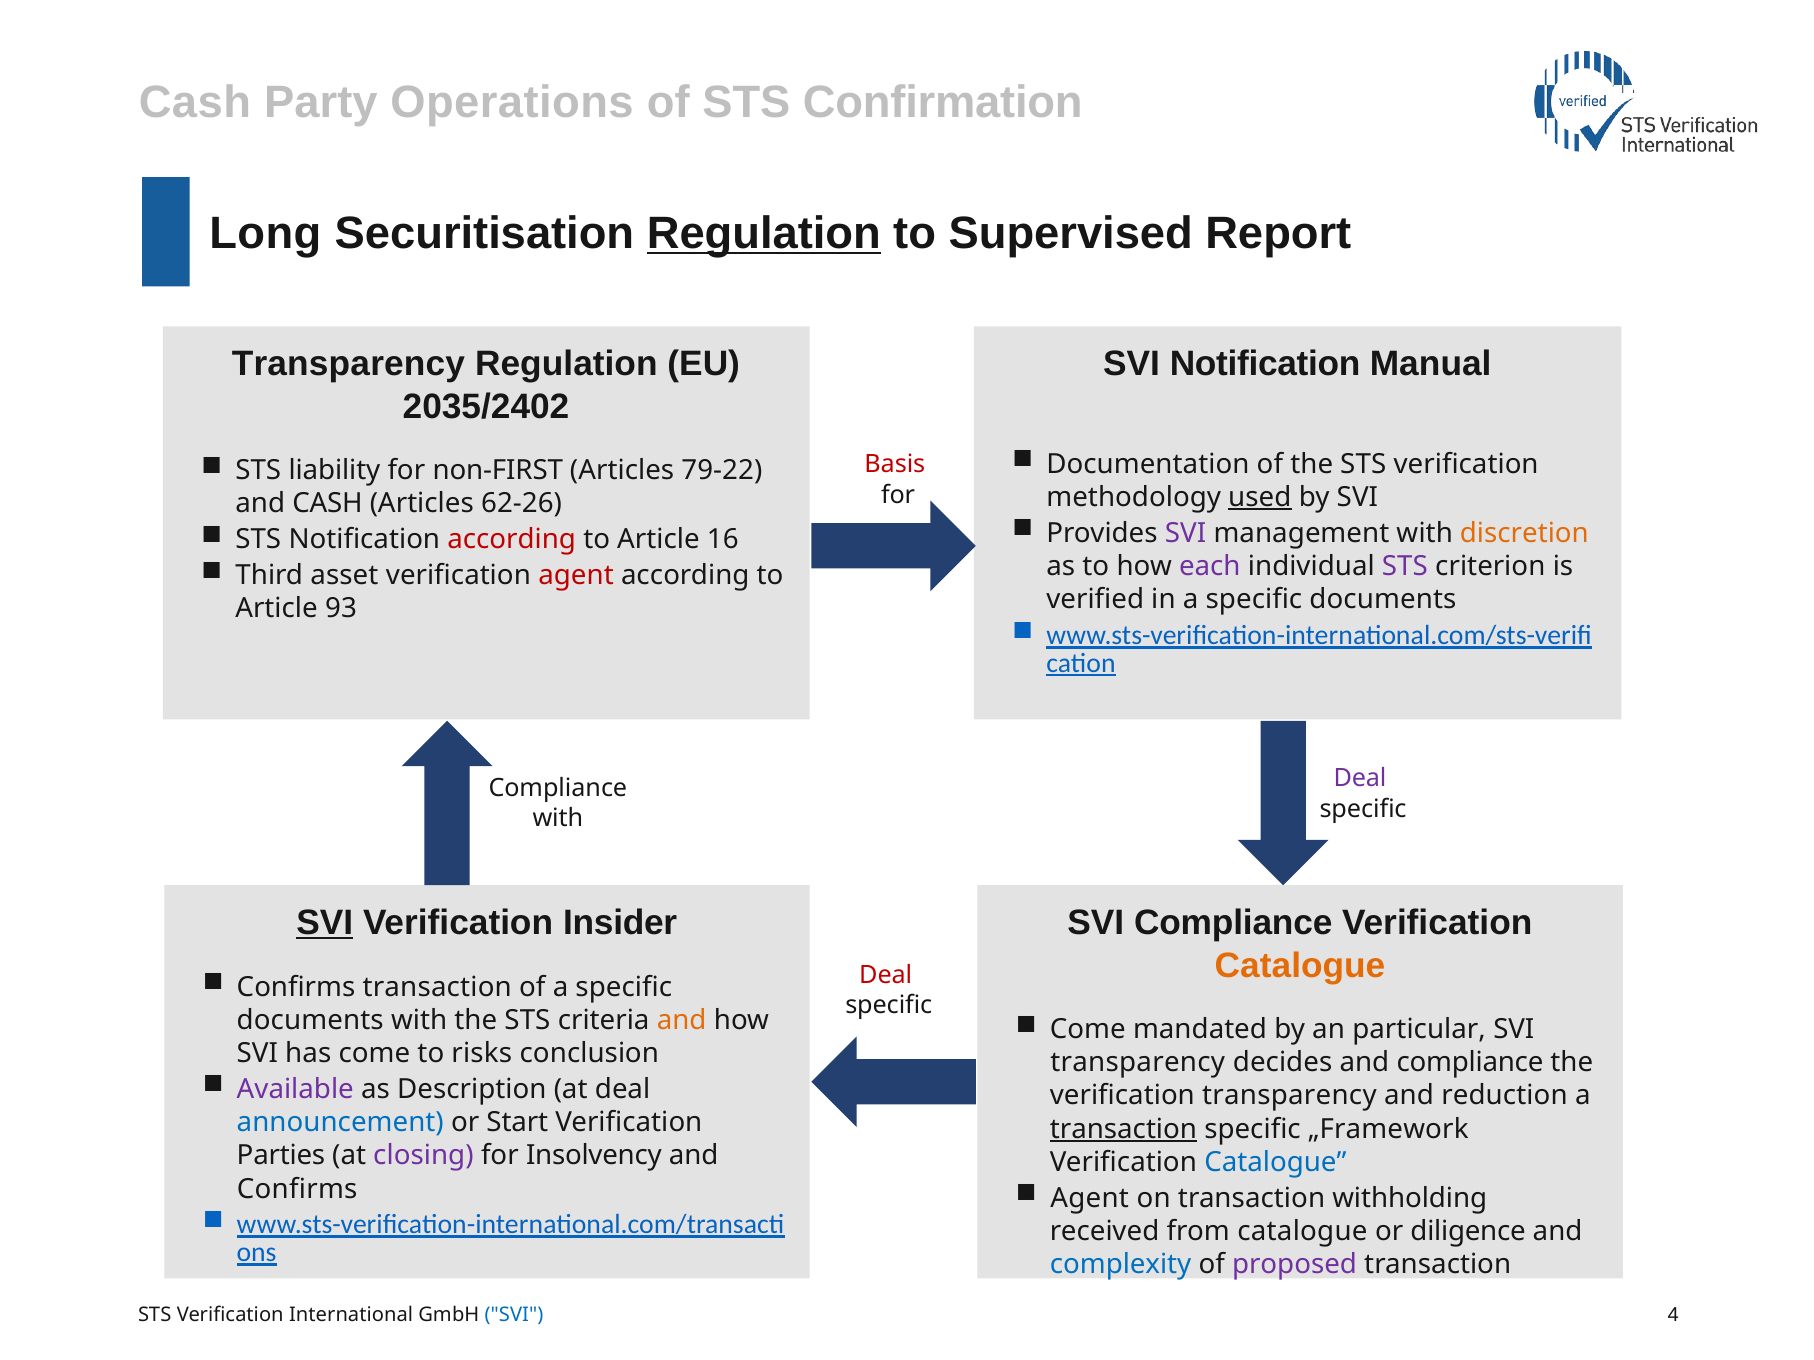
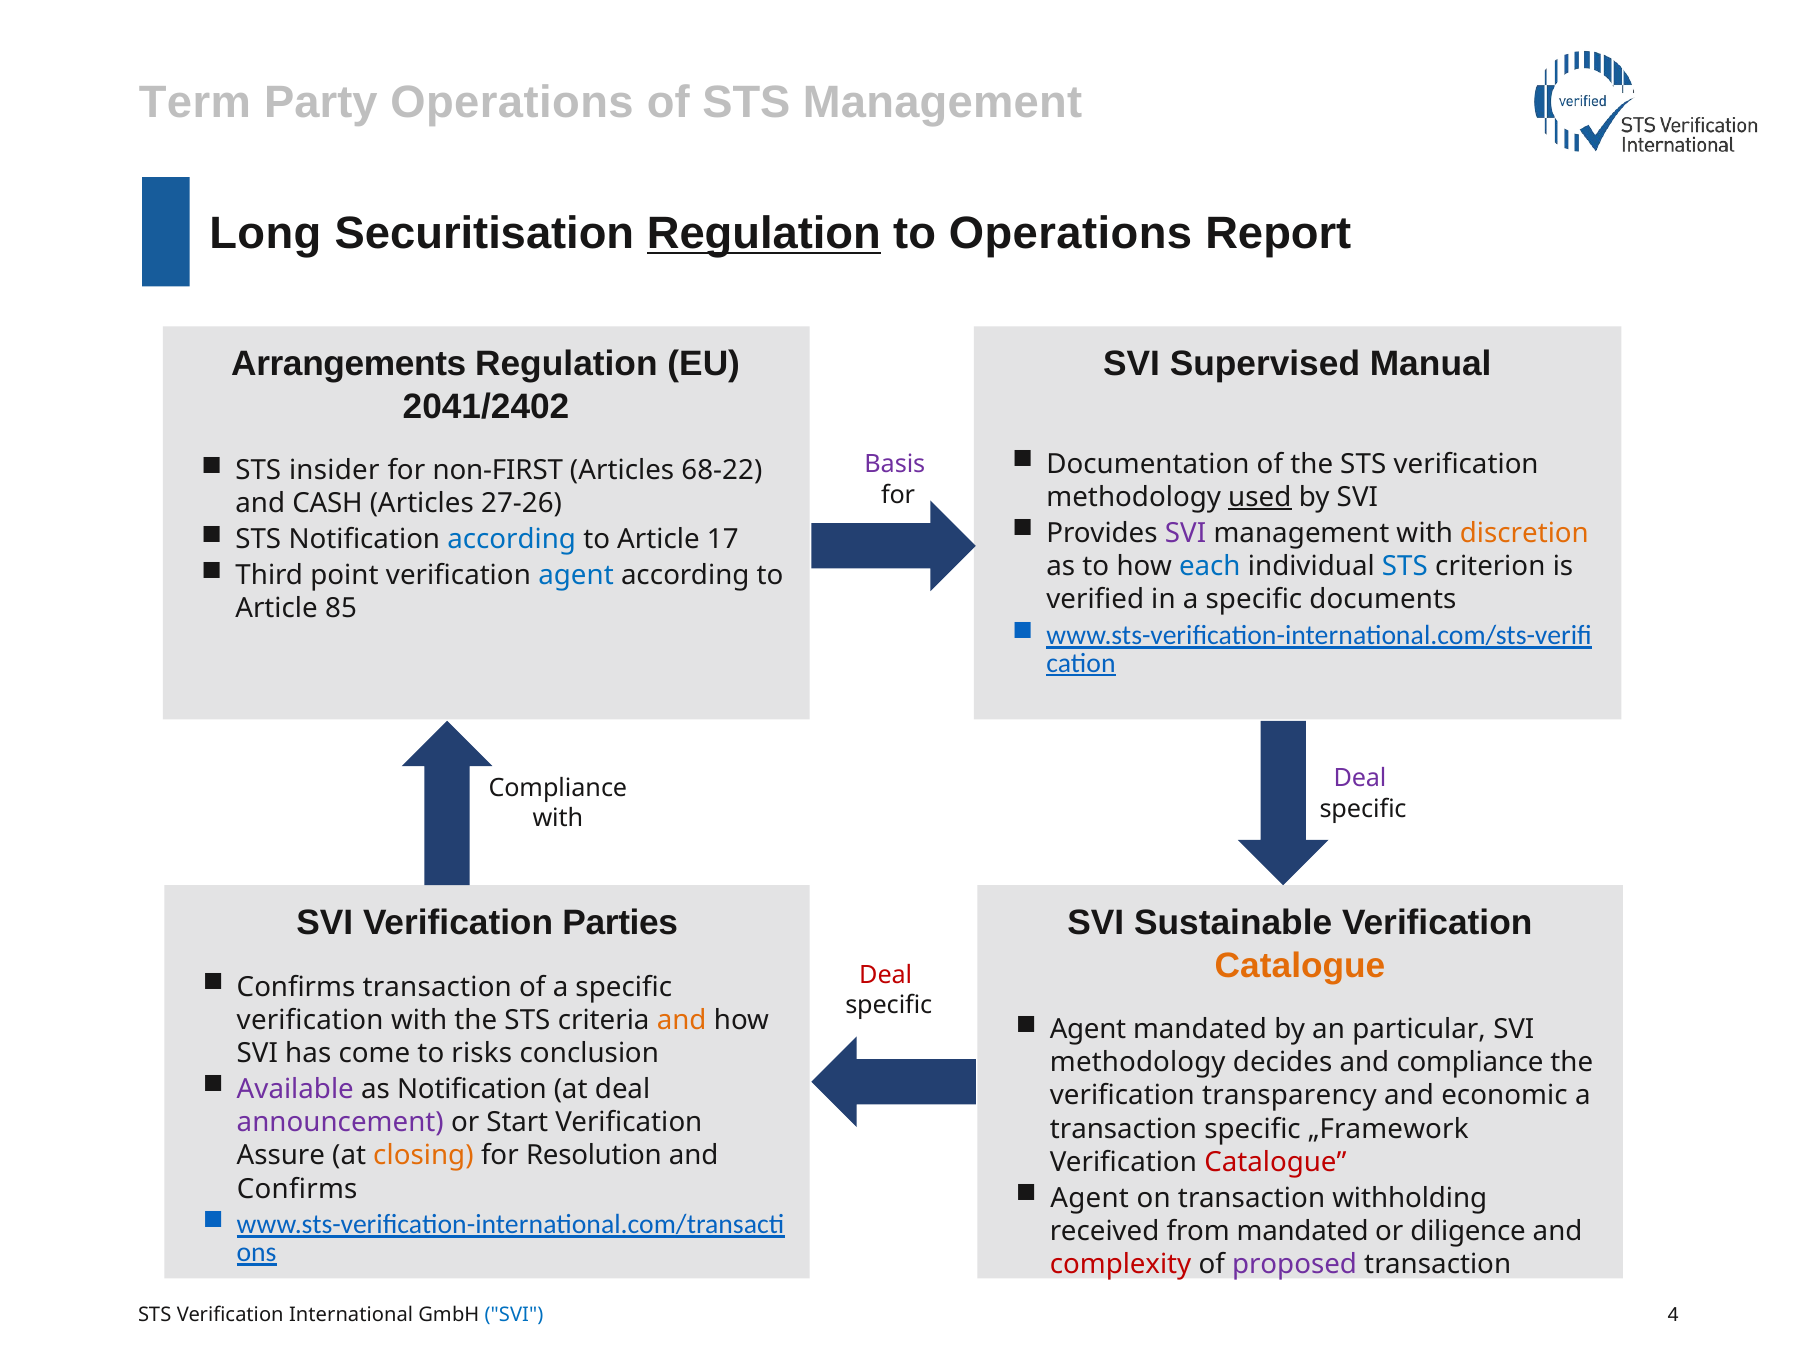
Cash: Cash -> Term (195, 103)
STS Confirmation: Confirmation -> Management (943, 103)
to Supervised: Supervised -> Operations (1071, 234)
Transparency: Transparency -> Arrangements (349, 364)
SVI Notification: Notification -> Supervised (1265, 364)
2035/2402: 2035/2402 -> 2041/2402 (486, 407)
liability: liability -> insider (334, 471)
79-22: 79-22 -> 68-22 (722, 471)
Basis colour: red -> purple (895, 465)
62-26: 62-26 -> 27-26 (522, 504)
according colour: red -> blue (512, 540)
16: 16 -> 17 (723, 540)
each colour: purple -> blue (1210, 566)
STS colour: purple -> blue (1405, 566)
asset: asset -> point (344, 576)
agent colour: red -> blue (576, 576)
93: 93 -> 85 (341, 609)
SVI underline: present -> none (325, 923)
Insider: Insider -> Parties (620, 923)
SVI Compliance: Compliance -> Sustainable (1233, 923)
documents: documents -> verification (310, 1021)
Come: Come -> Agent (1088, 1030)
transparency: transparency -> methodology (1138, 1063)
as Description: Description -> Notification (472, 1090)
reduction: reduction -> economic (1505, 1096)
announcement colour: blue -> purple (340, 1123)
transaction underline: present -> none (1123, 1130)
Parties: Parties -> Assure (281, 1156)
closing colour: purple -> orange (423, 1156)
Insolvency: Insolvency -> Resolution (594, 1156)
Catalogue colour: blue -> red (1275, 1163)
from catalogue: catalogue -> mandated (1303, 1232)
complexity colour: blue -> red (1121, 1265)
